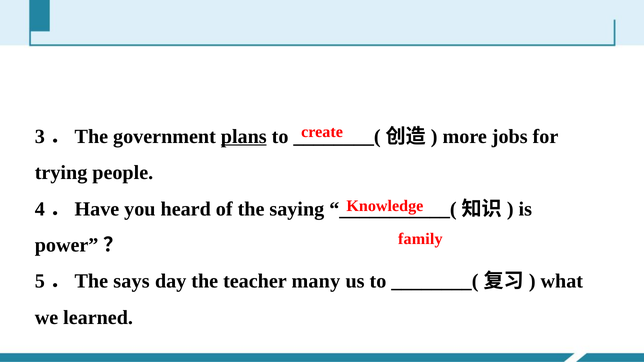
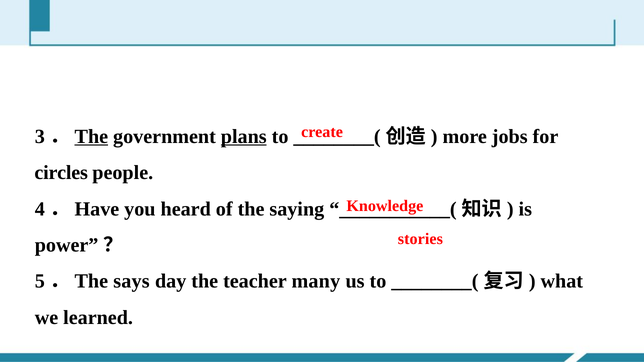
The underline: none -> present (91, 137)
trying: trying -> circles (61, 173)
family: family -> stories (420, 239)
